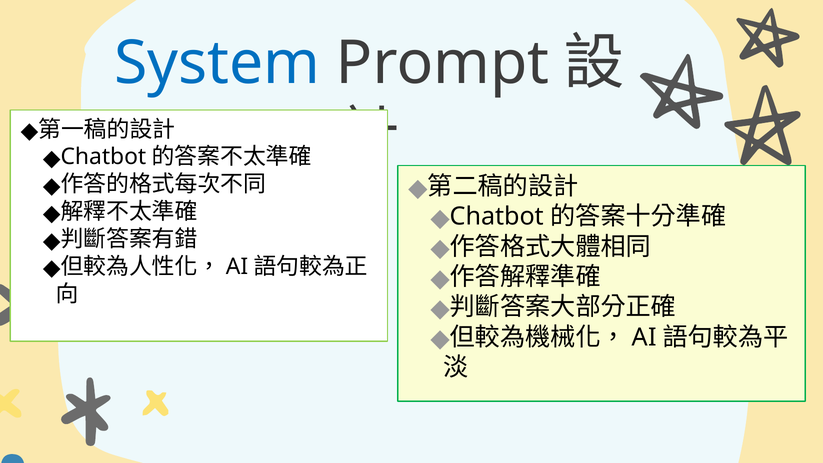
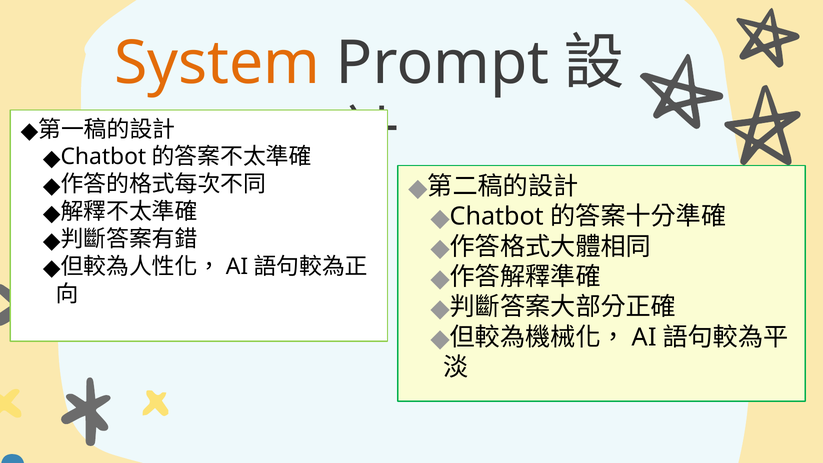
System colour: blue -> orange (217, 63)
